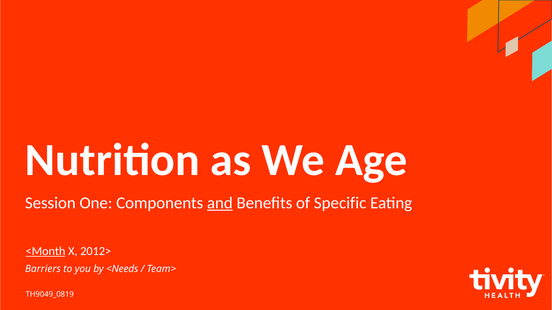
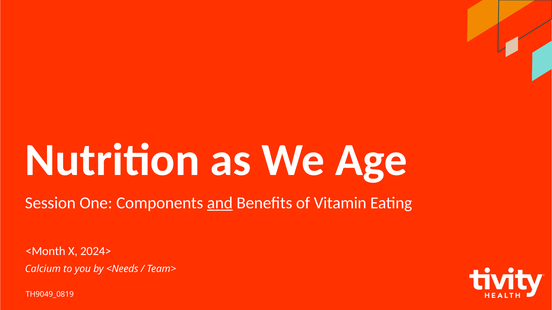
Specific: Specific -> Vitamin (340, 203)
<Month underline: present -> none (46, 252)
2012>: 2012> -> 2024> (96, 252)
Barriers: Barriers -> Calcium (43, 269)
